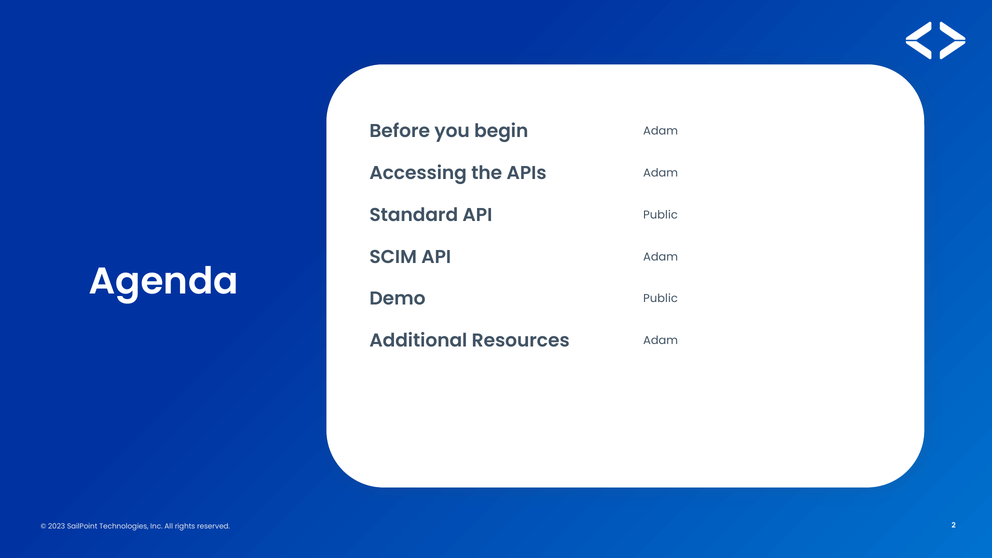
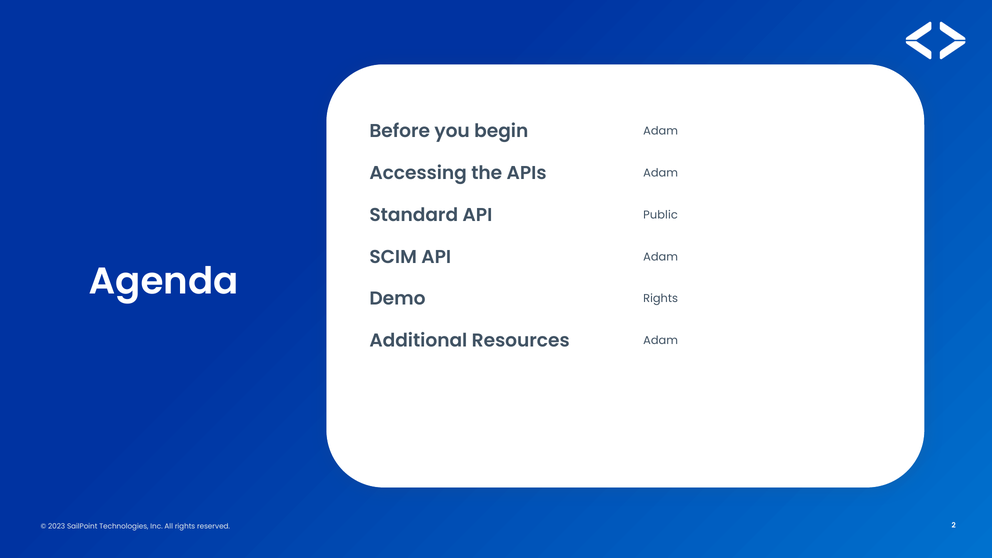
Demo Public: Public -> Rights (661, 299)
